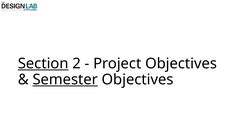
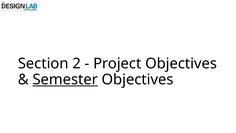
Section underline: present -> none (43, 63)
